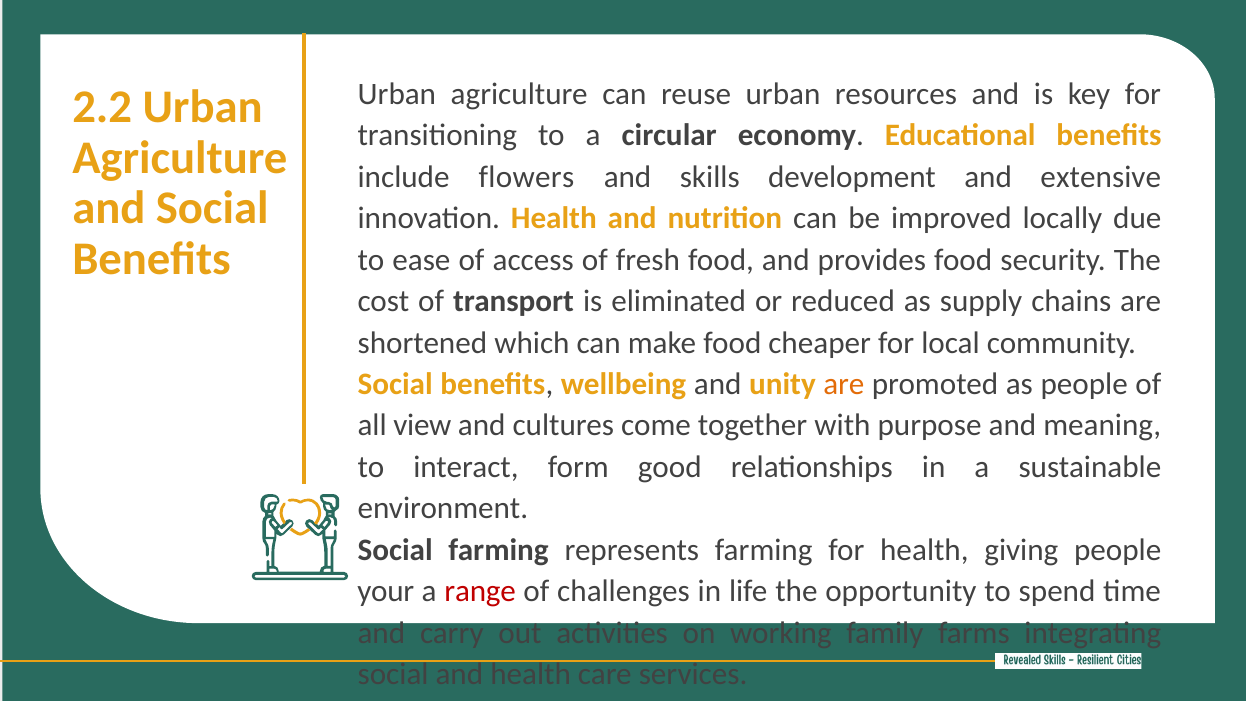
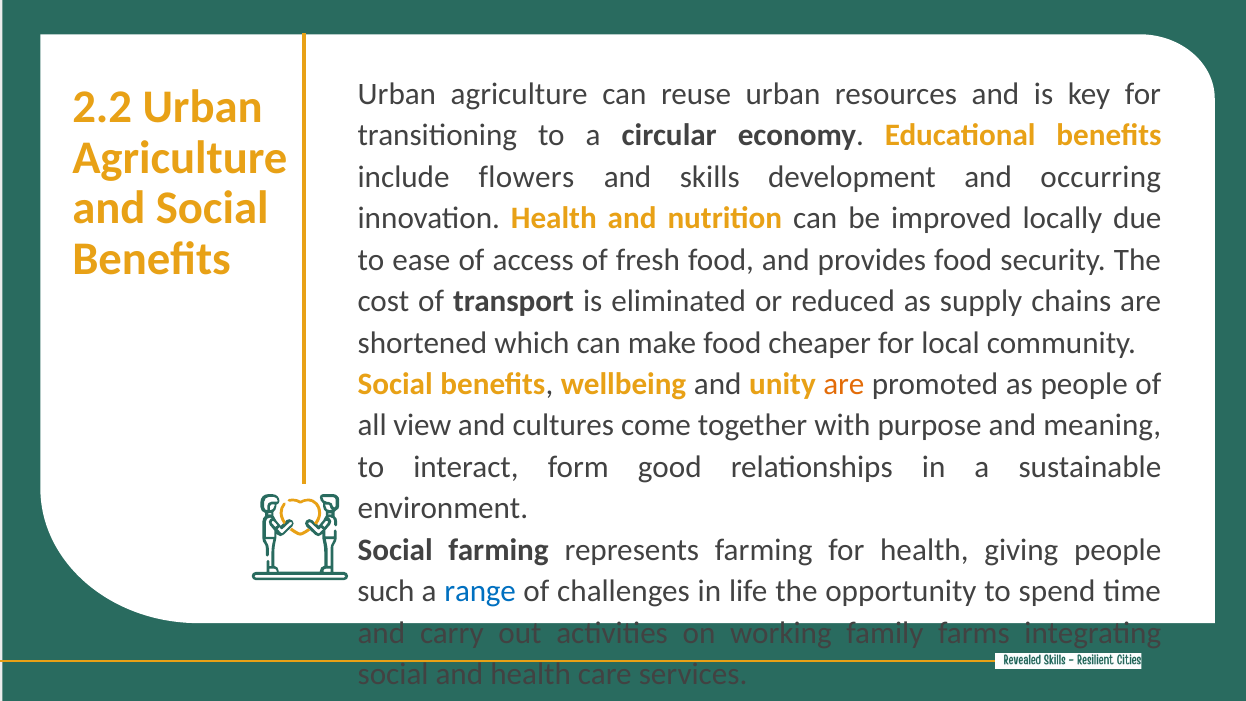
extensive: extensive -> occurring (1101, 177)
your: your -> such (386, 591)
range colour: red -> blue (480, 591)
